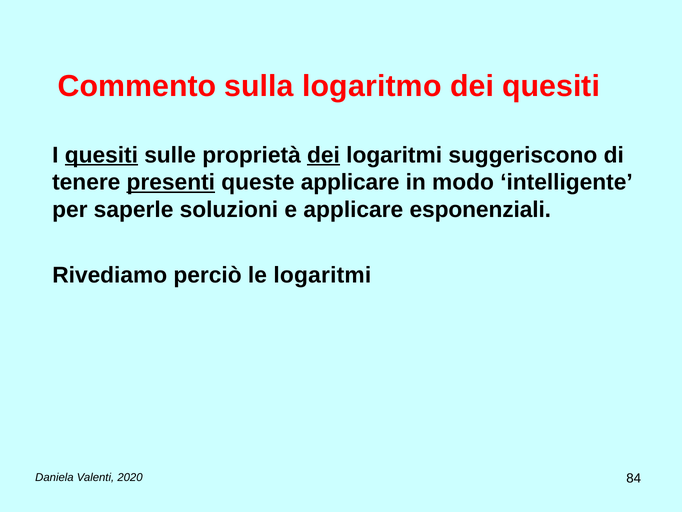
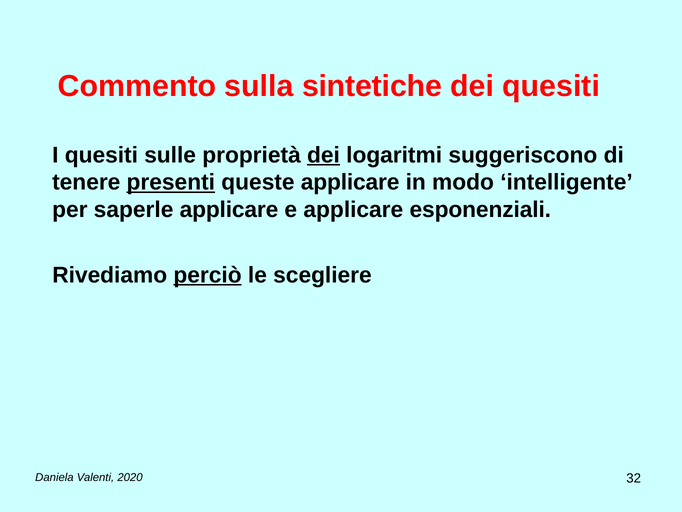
logaritmo: logaritmo -> sintetiche (372, 86)
quesiti underline: present -> none (101, 155)
saperle soluzioni: soluzioni -> applicare (229, 210)
perciò underline: none -> present (208, 275)
le logaritmi: logaritmi -> scegliere (322, 275)
84: 84 -> 32 (634, 478)
